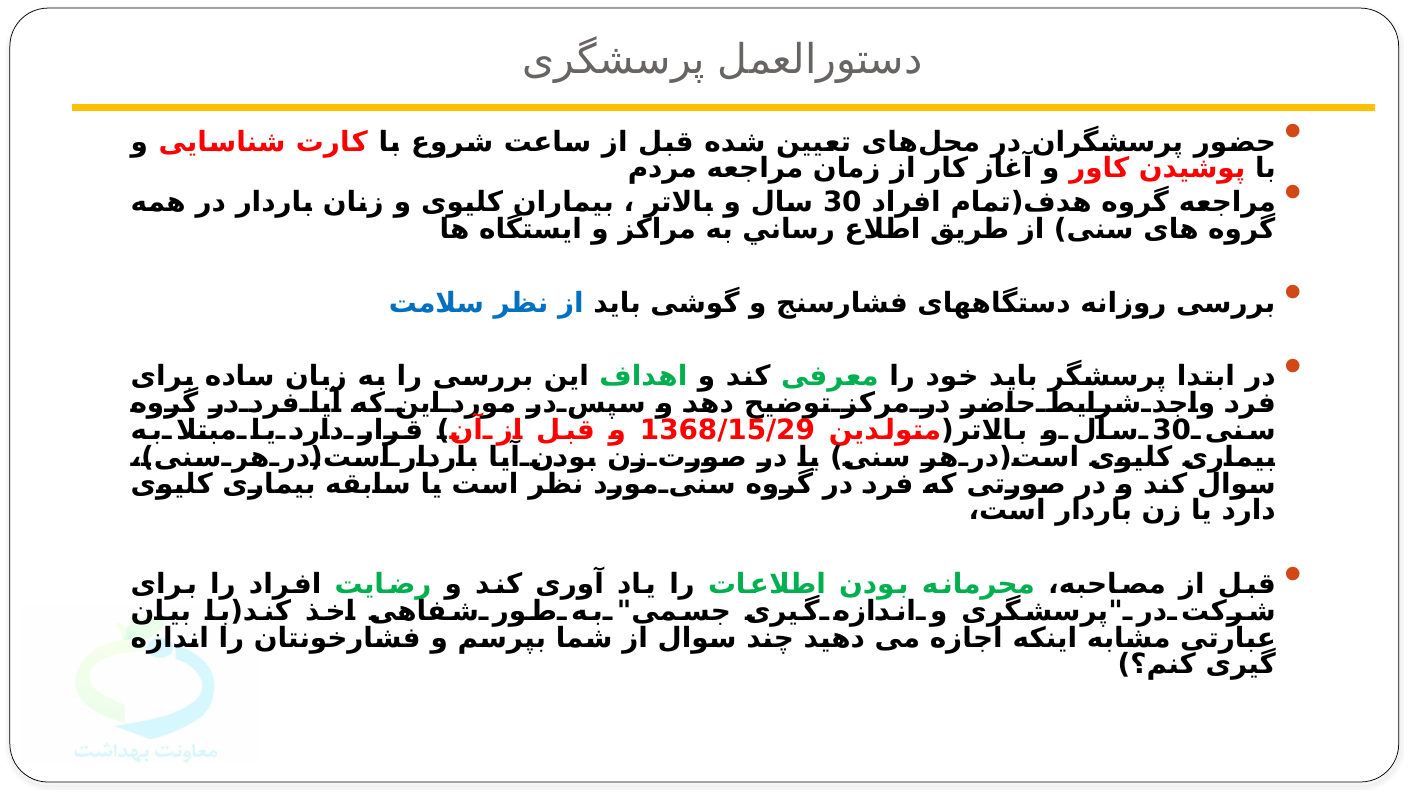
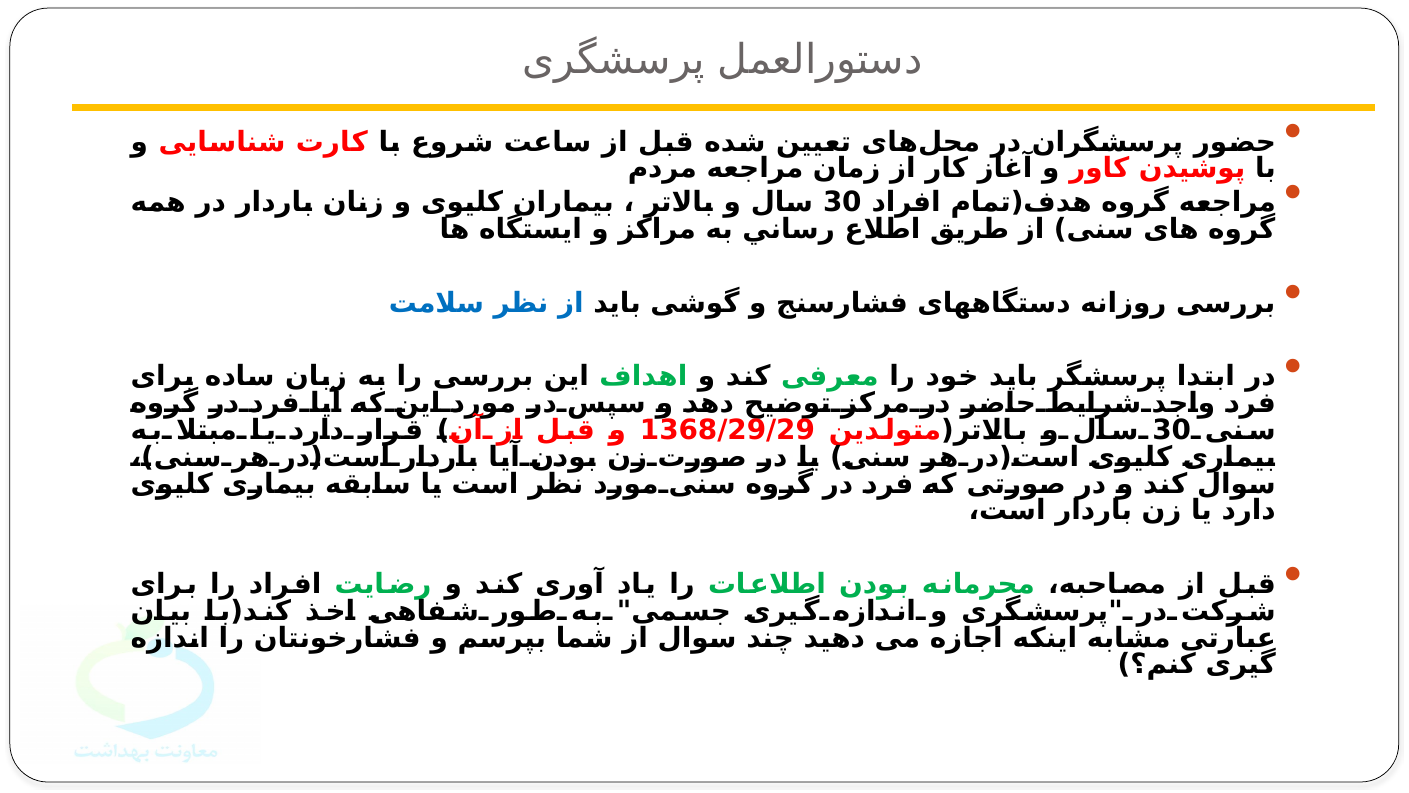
1368/15/29: 1368/15/29 -> 1368/29/29 (727, 430)
